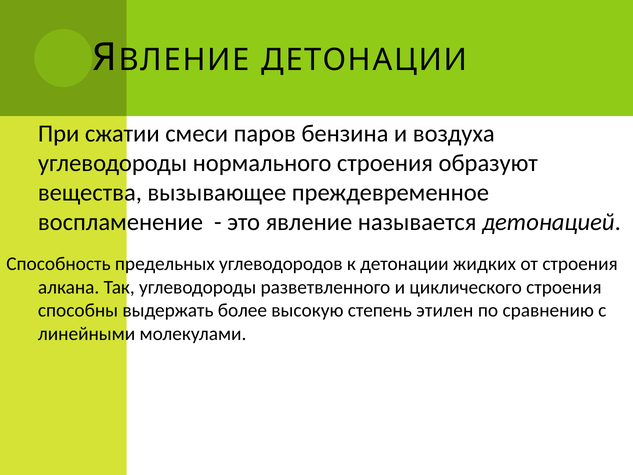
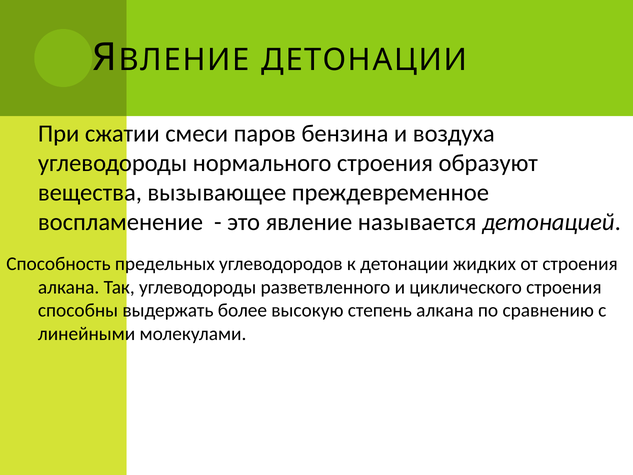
степень этилен: этилен -> алкана (445, 310)
